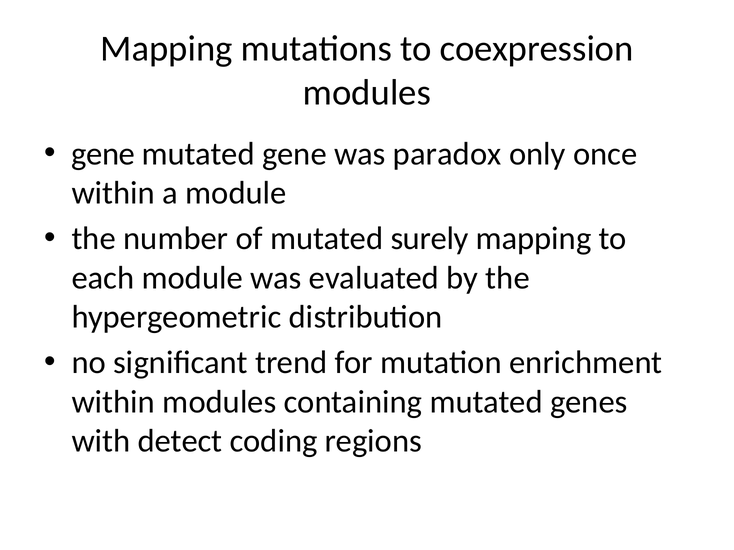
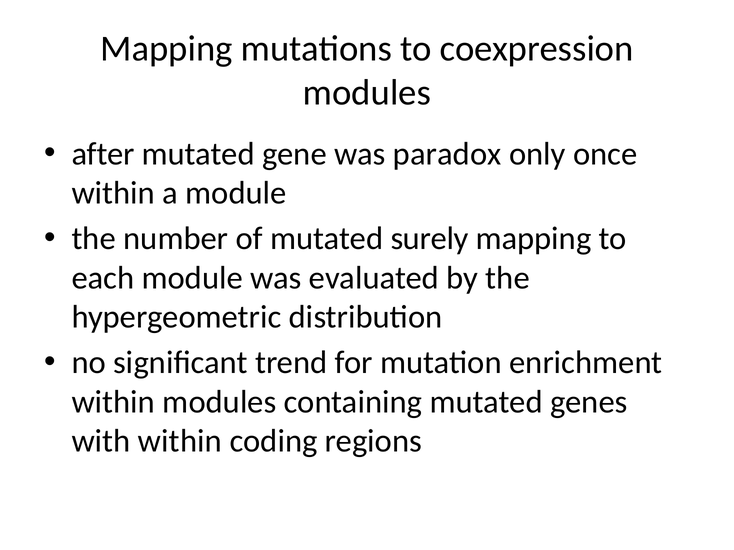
gene: gene -> after (103, 154)
with detect: detect -> within (180, 441)
